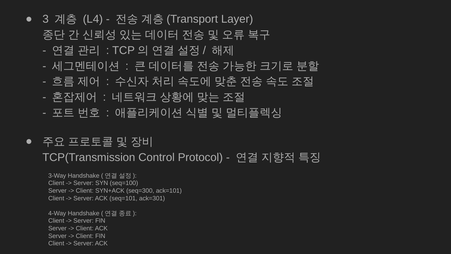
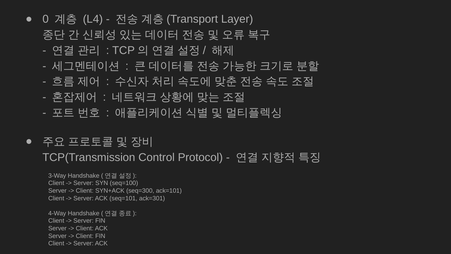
3: 3 -> 0 (46, 19)
